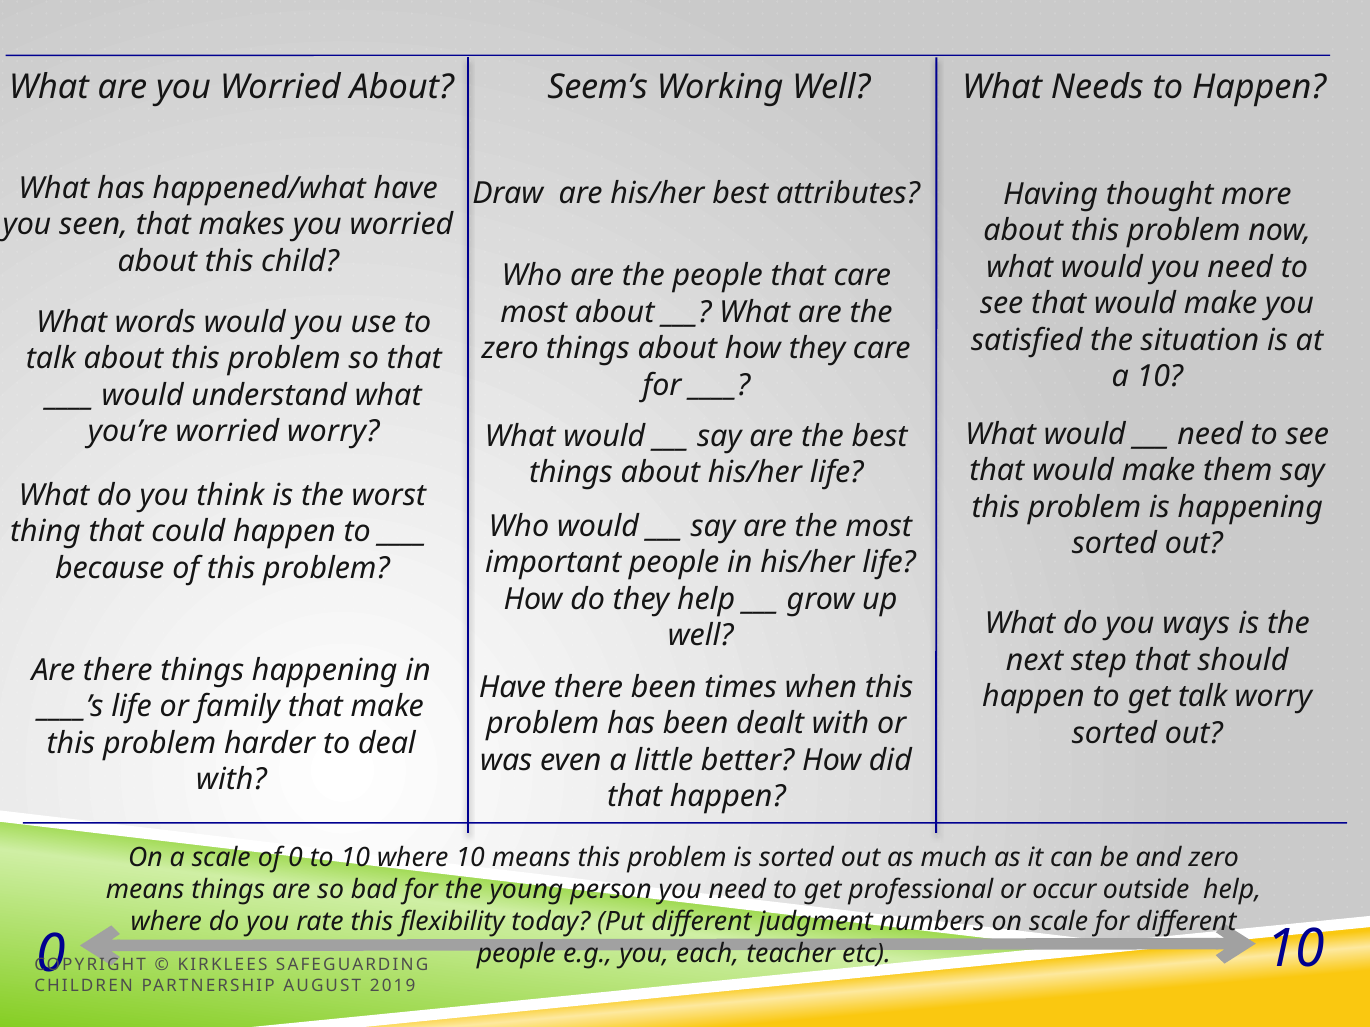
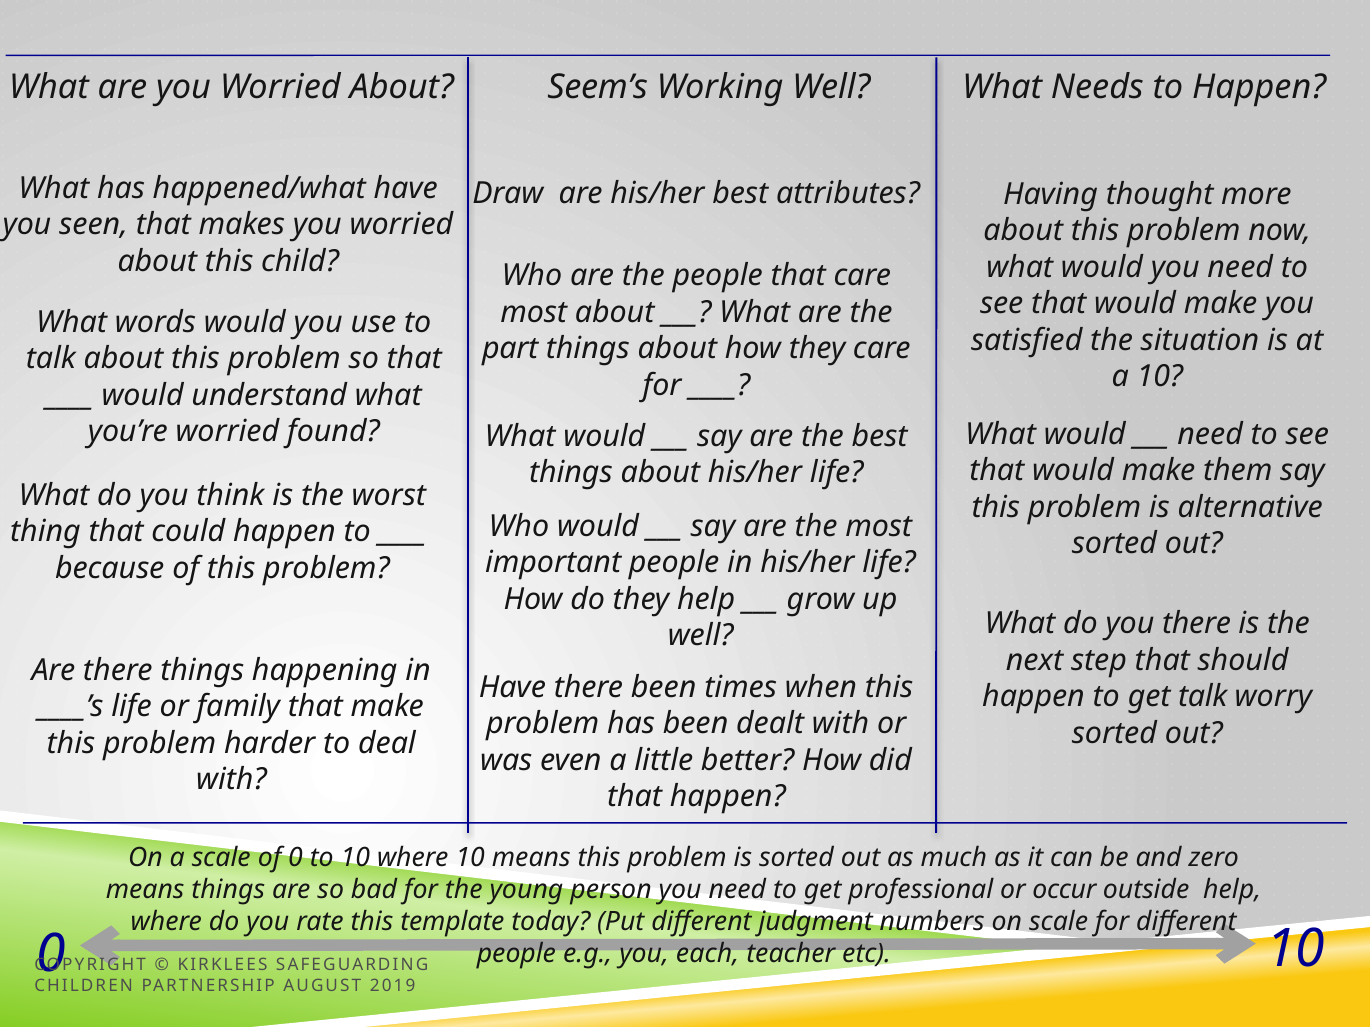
zero: zero -> part (510, 349)
worried worry: worry -> found (333, 432)
is happening: happening -> alternative (1250, 507)
you ways: ways -> there (1197, 624)
flexibility: flexibility -> template (452, 922)
